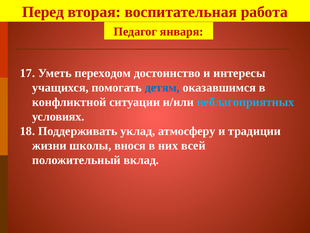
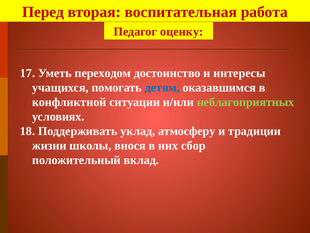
января: января -> оценку (182, 31)
неблагоприятных colour: light blue -> light green (246, 102)
всей: всей -> сбор (193, 145)
